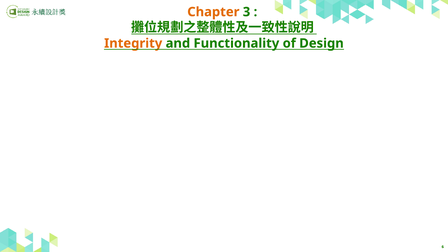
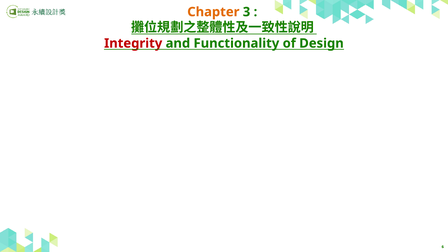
Integrity colour: orange -> red (133, 43)
